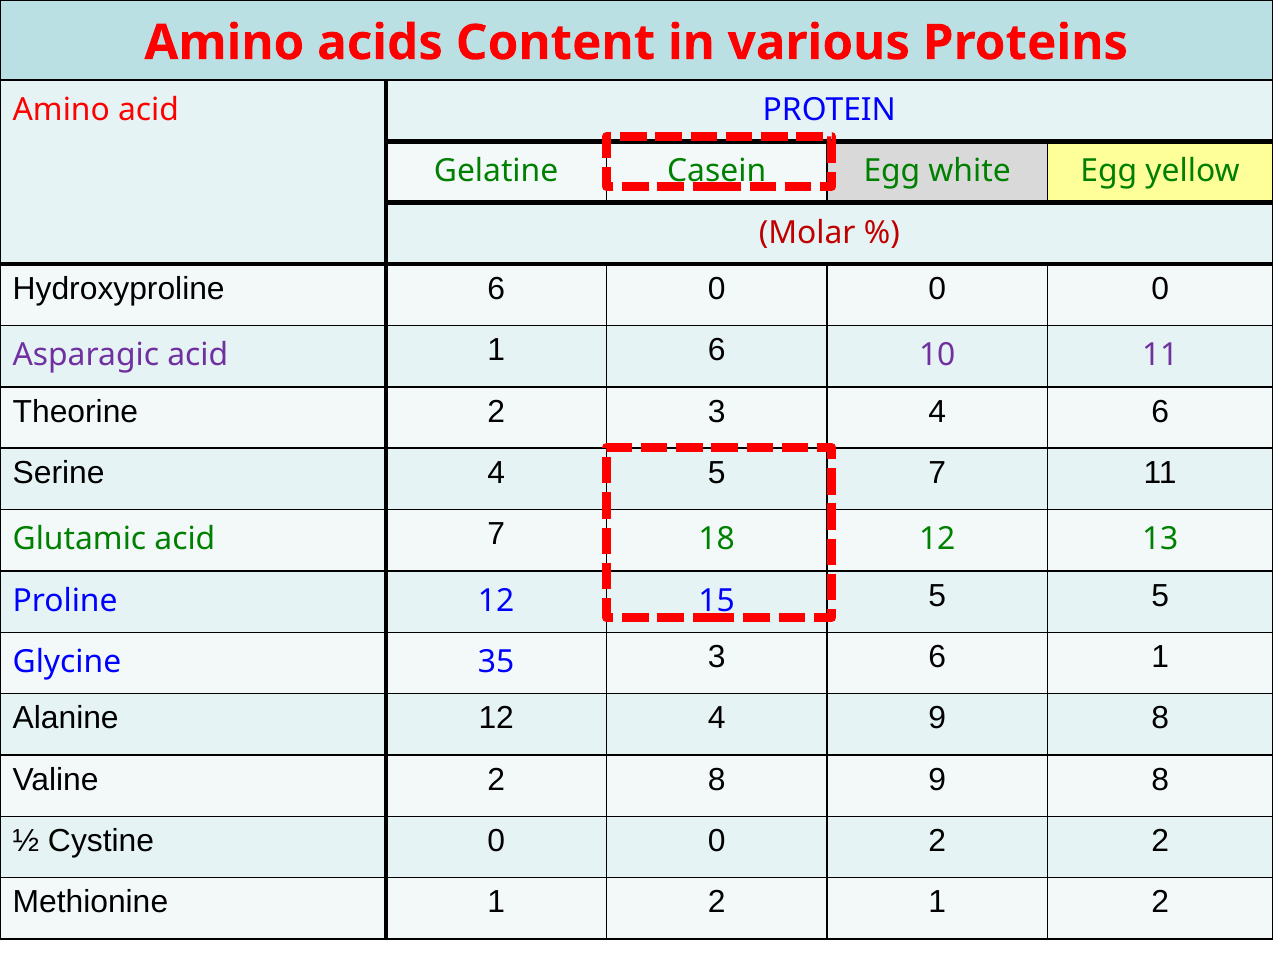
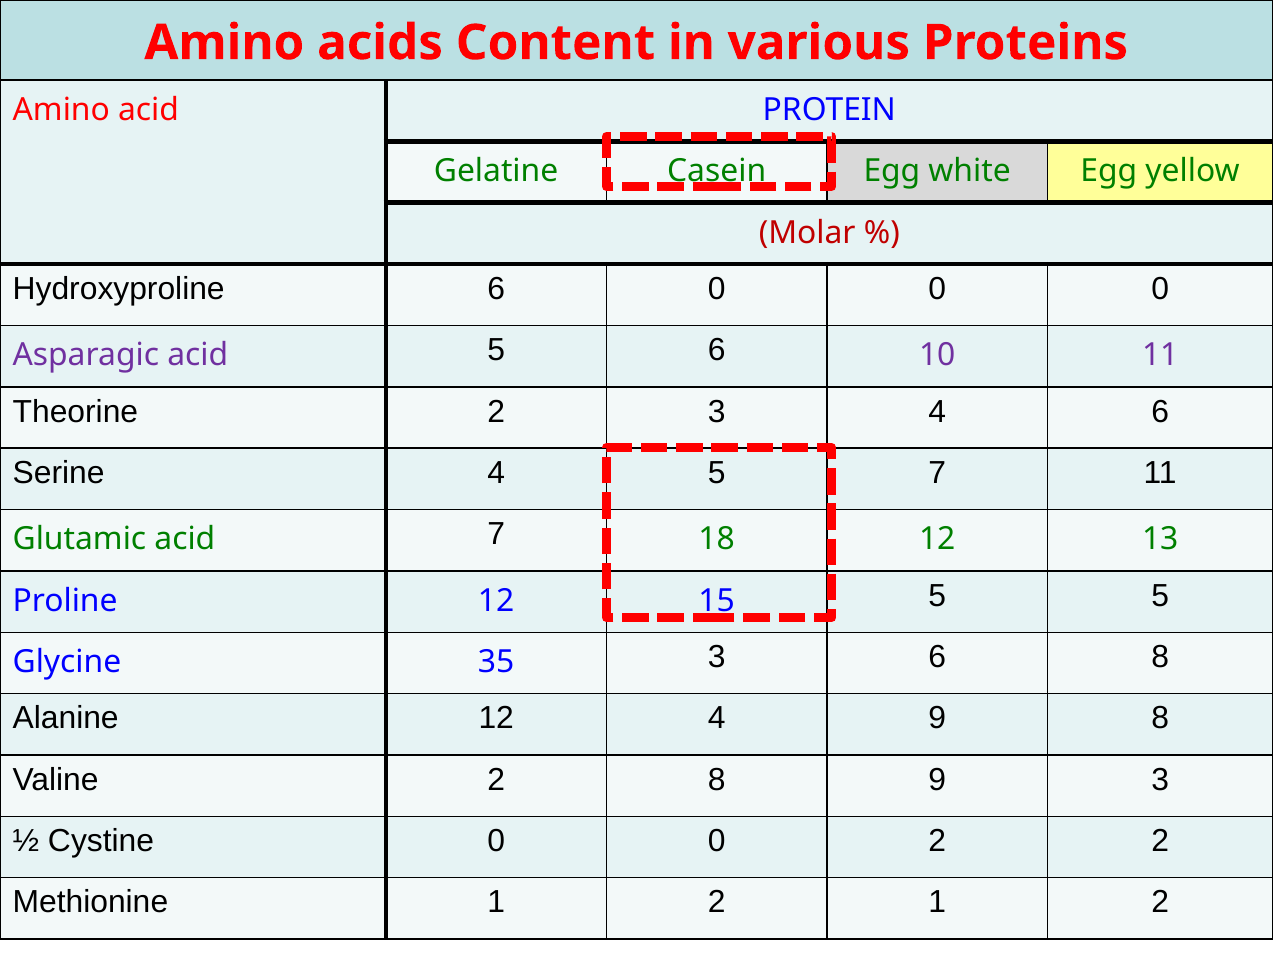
acid 1: 1 -> 5 (496, 350)
6 1: 1 -> 8 (1160, 657)
8 9 8: 8 -> 3 (1160, 780)
